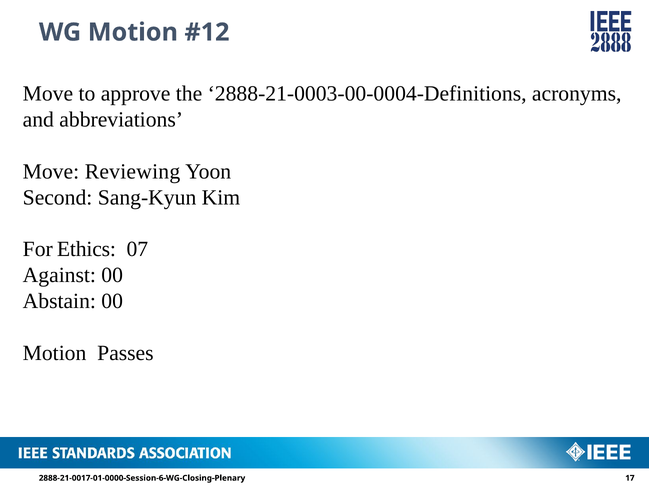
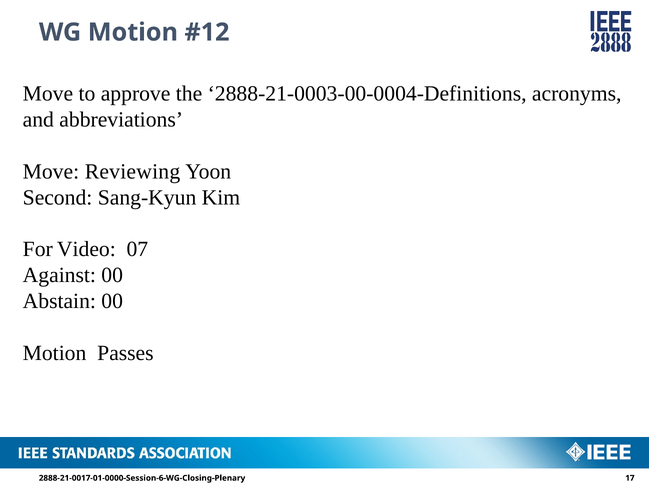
Ethics: Ethics -> Video (86, 249)
